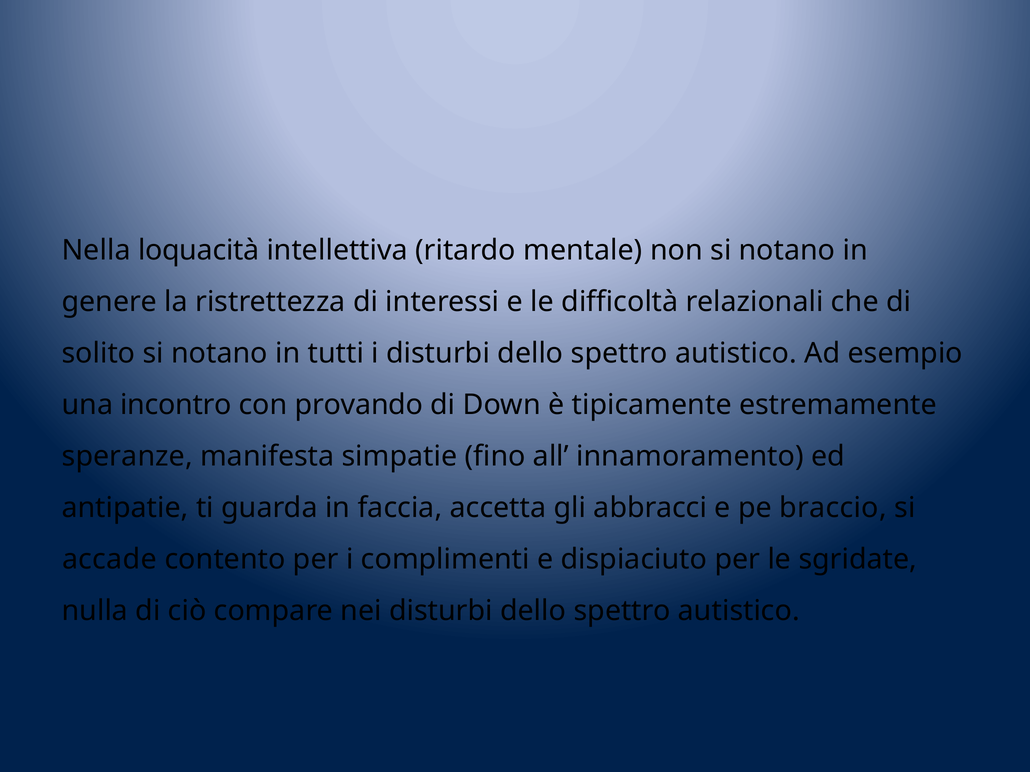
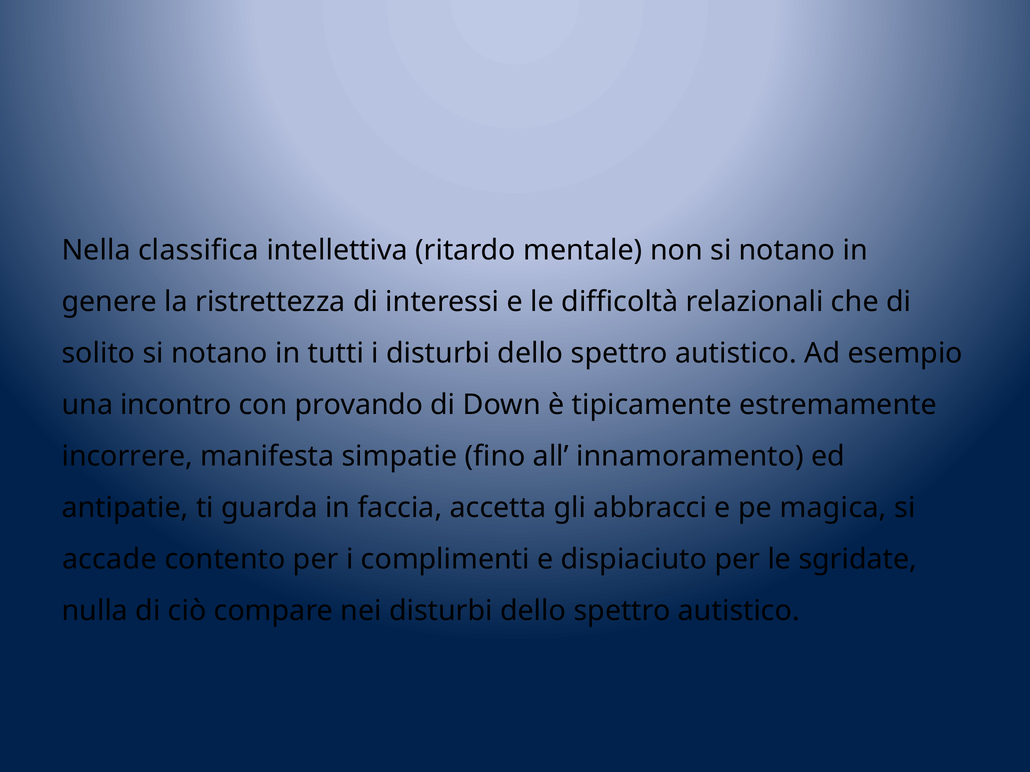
loquacità: loquacità -> classifica (198, 251)
speranze: speranze -> incorrere (127, 457)
braccio: braccio -> magica (833, 508)
